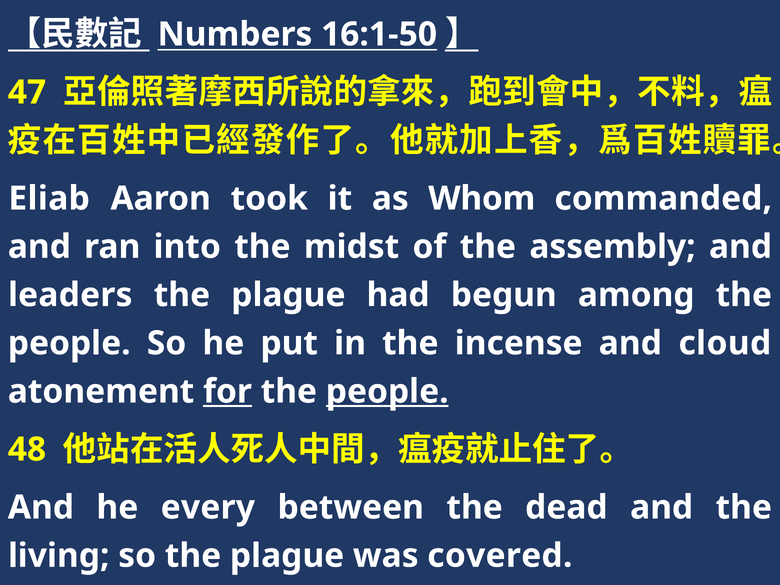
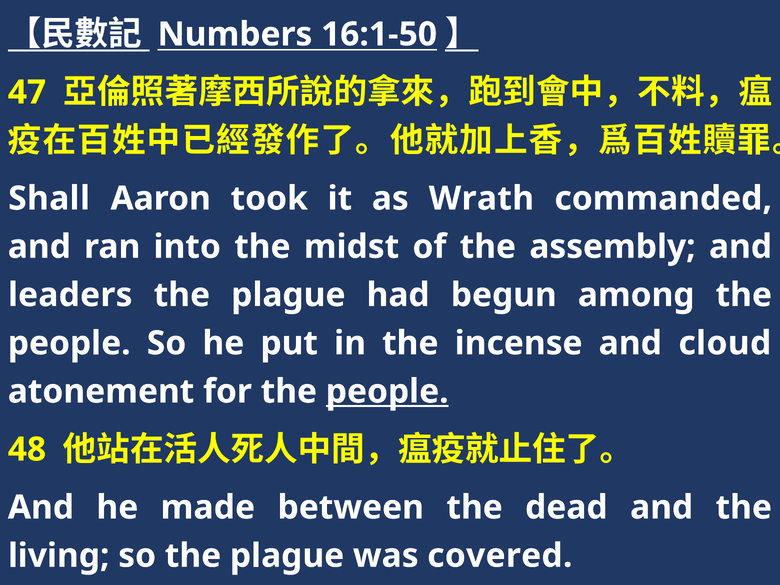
Eliab: Eliab -> Shall (49, 199)
Whom: Whom -> Wrath (481, 199)
for underline: present -> none (227, 392)
every: every -> made (208, 507)
